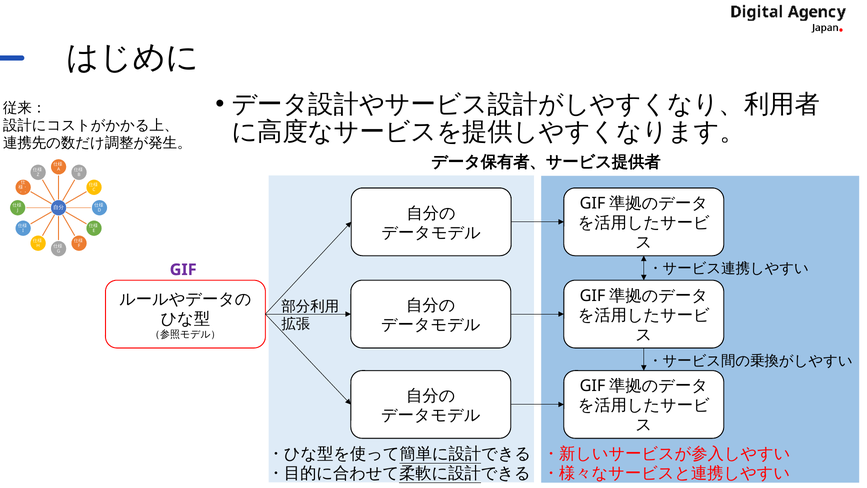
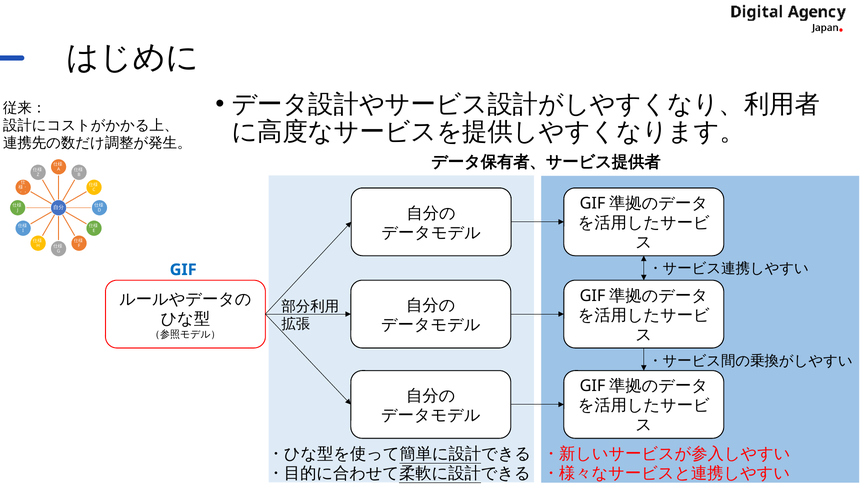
GIF colour: purple -> blue (183, 270)
